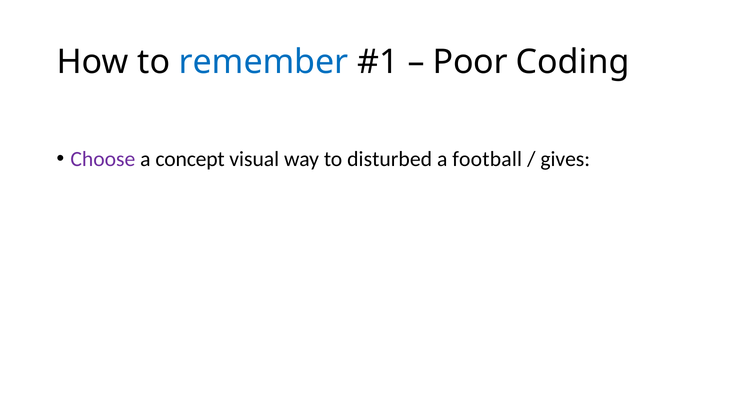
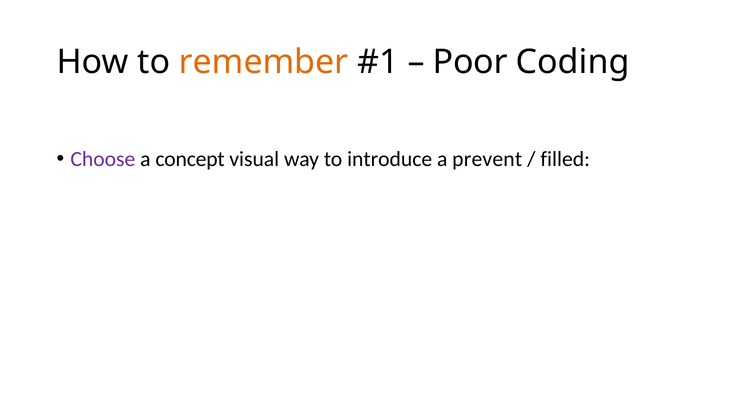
remember colour: blue -> orange (264, 62)
disturbed: disturbed -> introduce (390, 159)
football: football -> prevent (487, 159)
gives: gives -> filled (565, 159)
